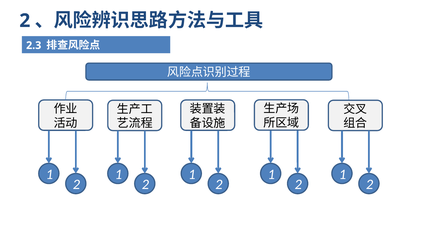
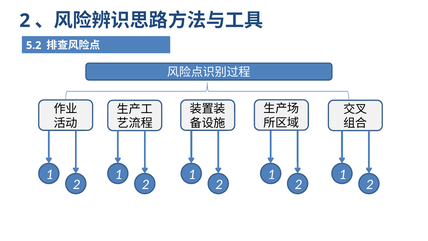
2.3: 2.3 -> 5.2 (34, 45)
